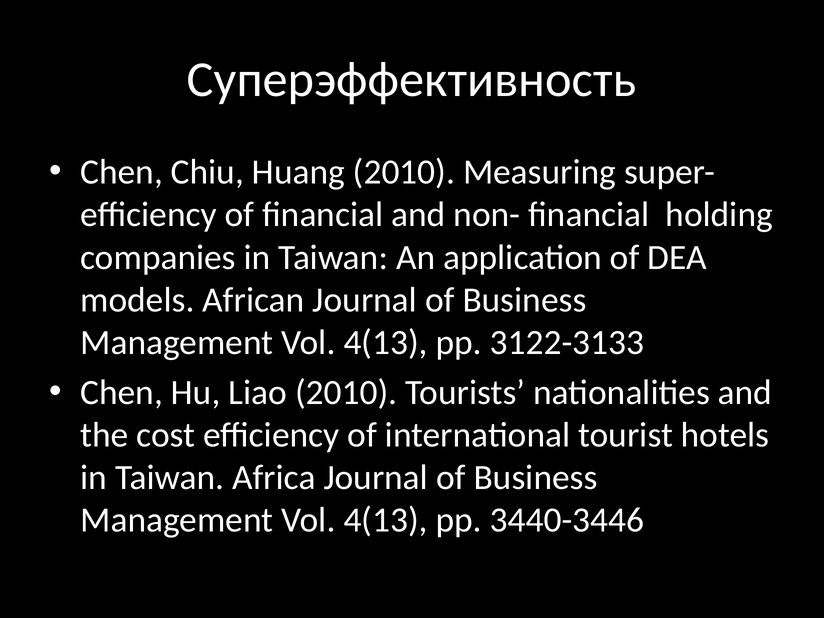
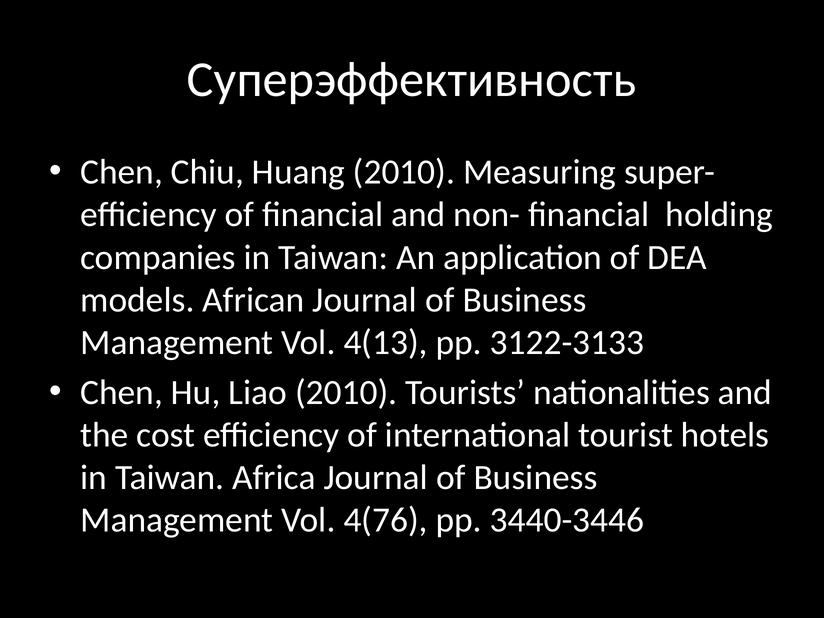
4(13: 4(13 -> 4(76 (386, 520)
